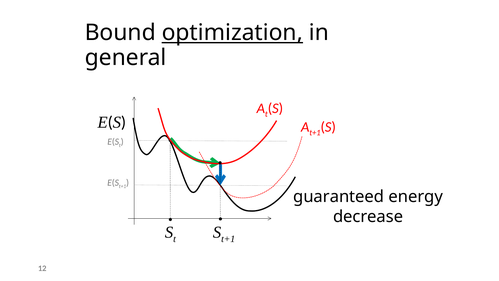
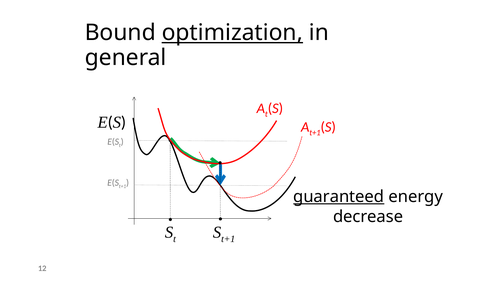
guaranteed underline: none -> present (339, 196)
